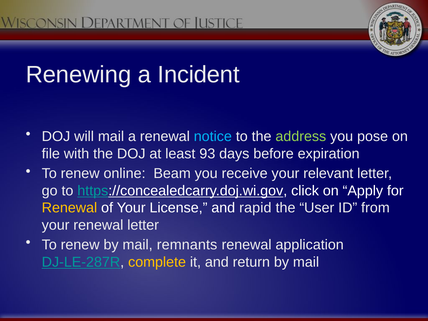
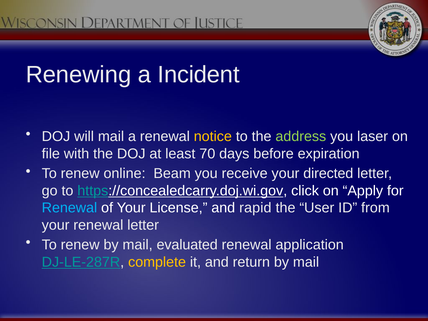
notice colour: light blue -> yellow (213, 137)
pose: pose -> laser (373, 137)
93: 93 -> 70 (207, 154)
relevant: relevant -> directed (328, 174)
Renewal colour: yellow -> light blue (69, 208)
remnants: remnants -> evaluated (187, 245)
